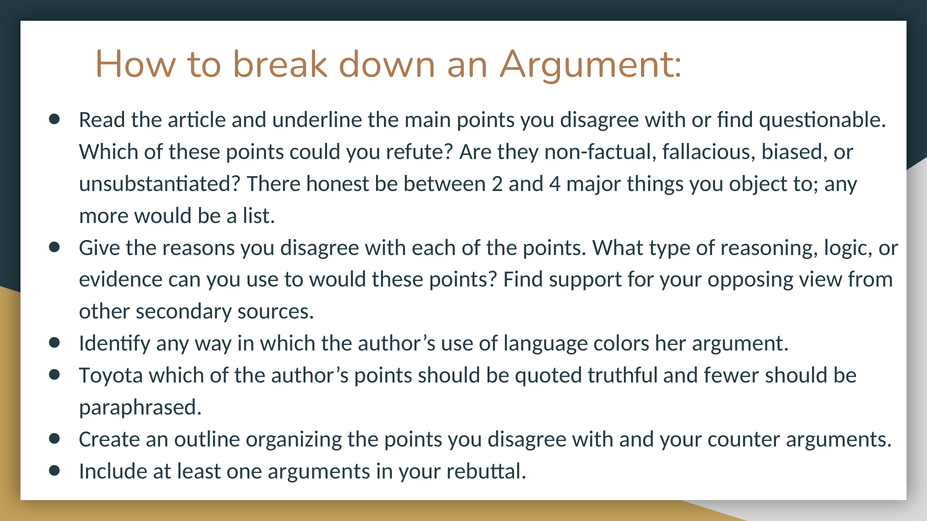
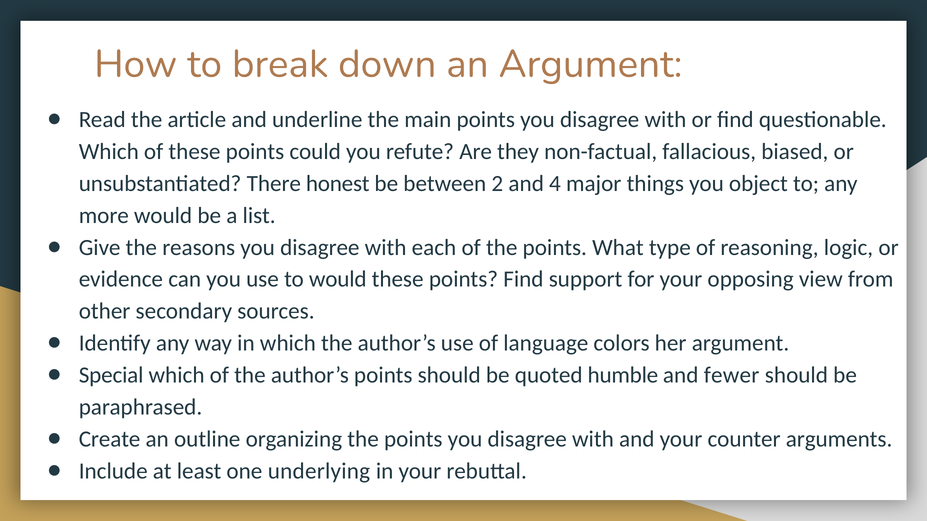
Toyota: Toyota -> Special (111, 375)
truthful: truthful -> humble (623, 375)
one arguments: arguments -> underlying (319, 471)
